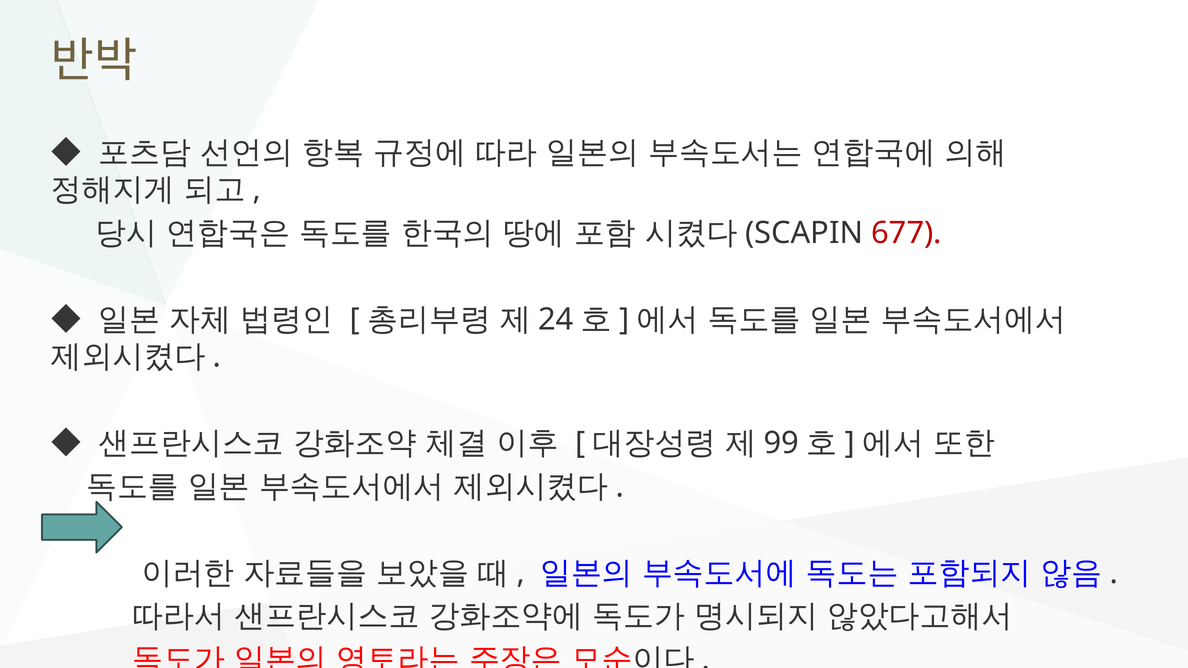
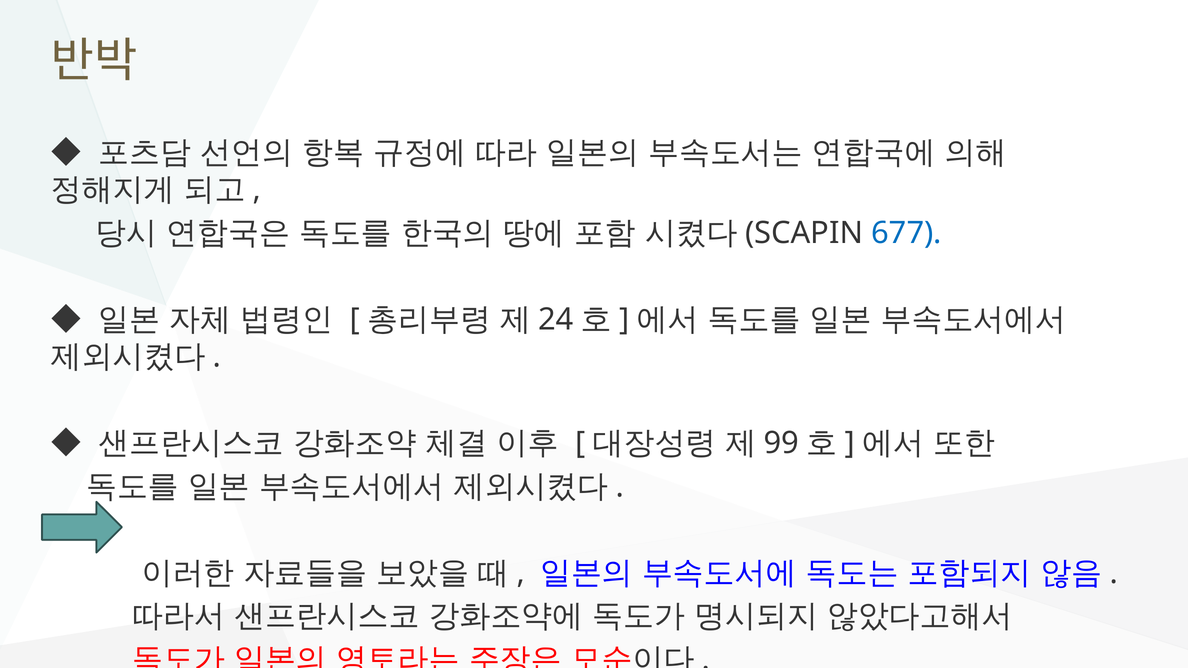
677 colour: red -> blue (906, 233)
